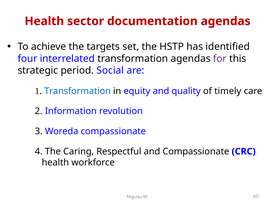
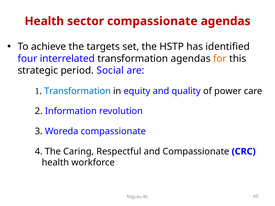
sector documentation: documentation -> compassionate (152, 21)
for colour: purple -> orange (220, 59)
timely: timely -> power (228, 91)
